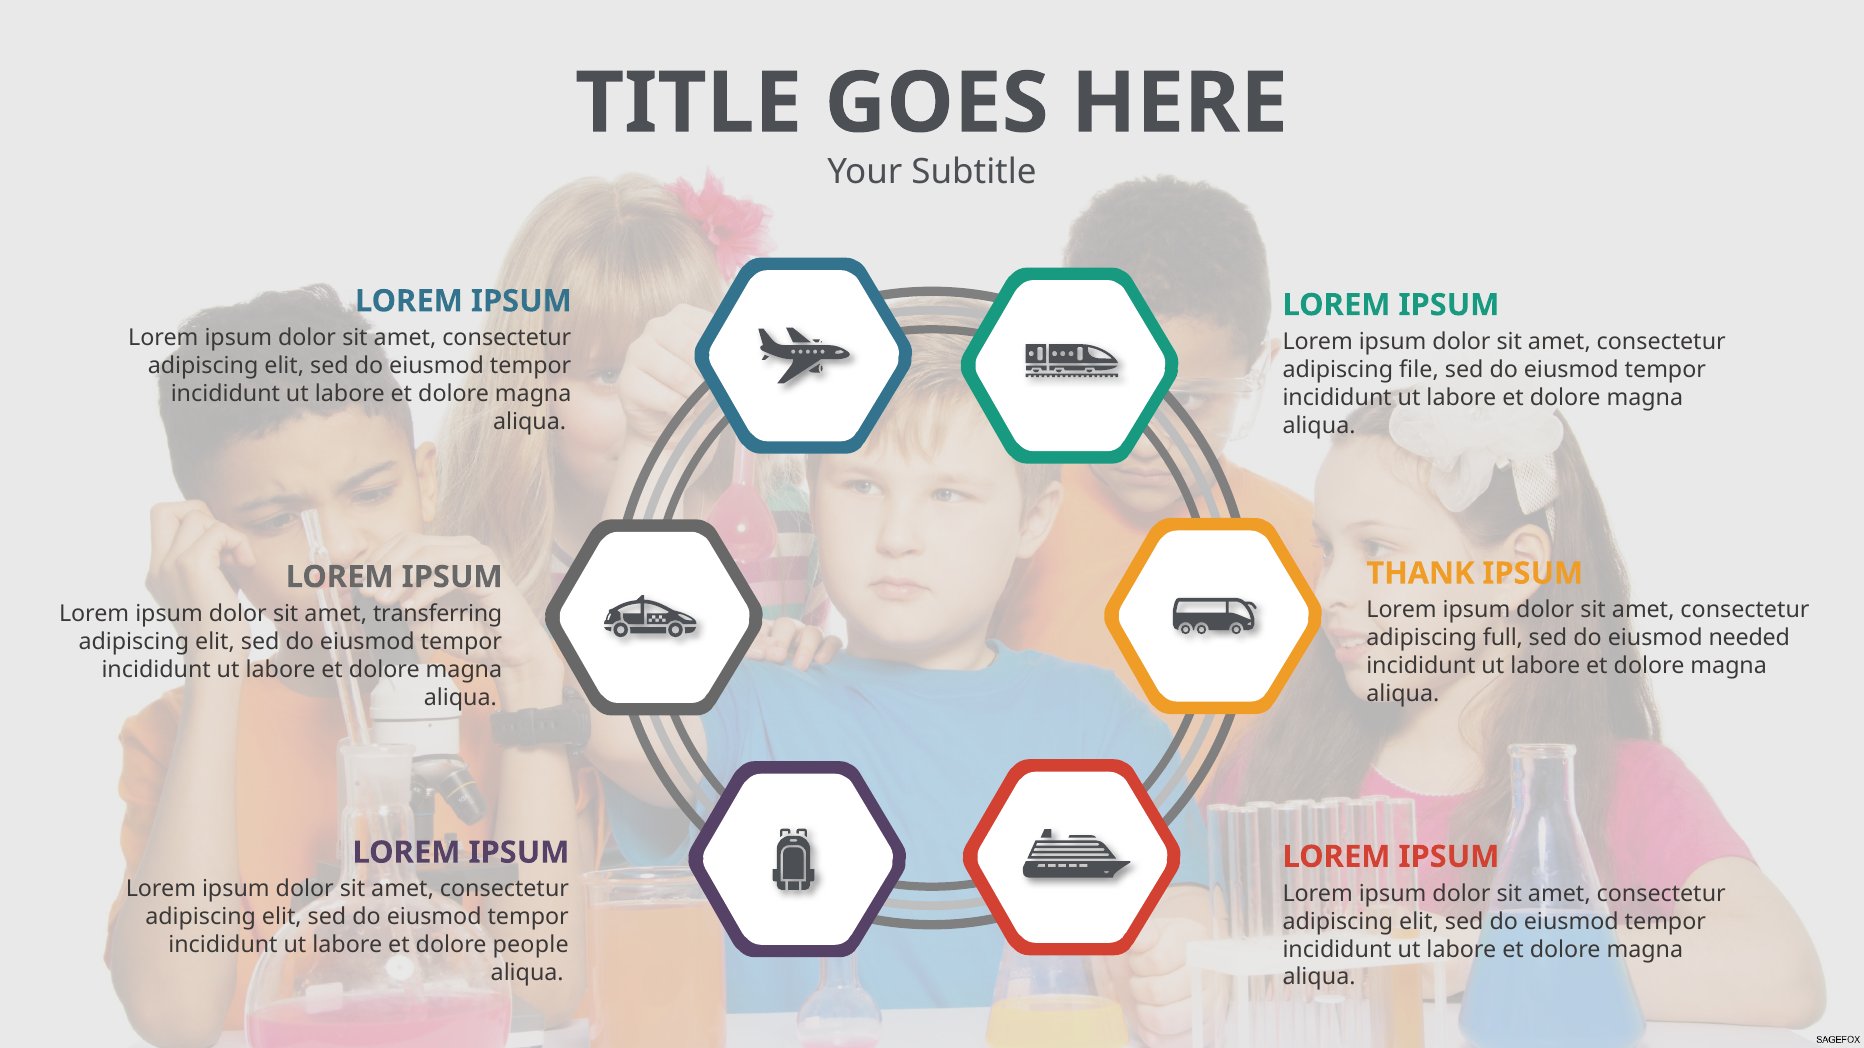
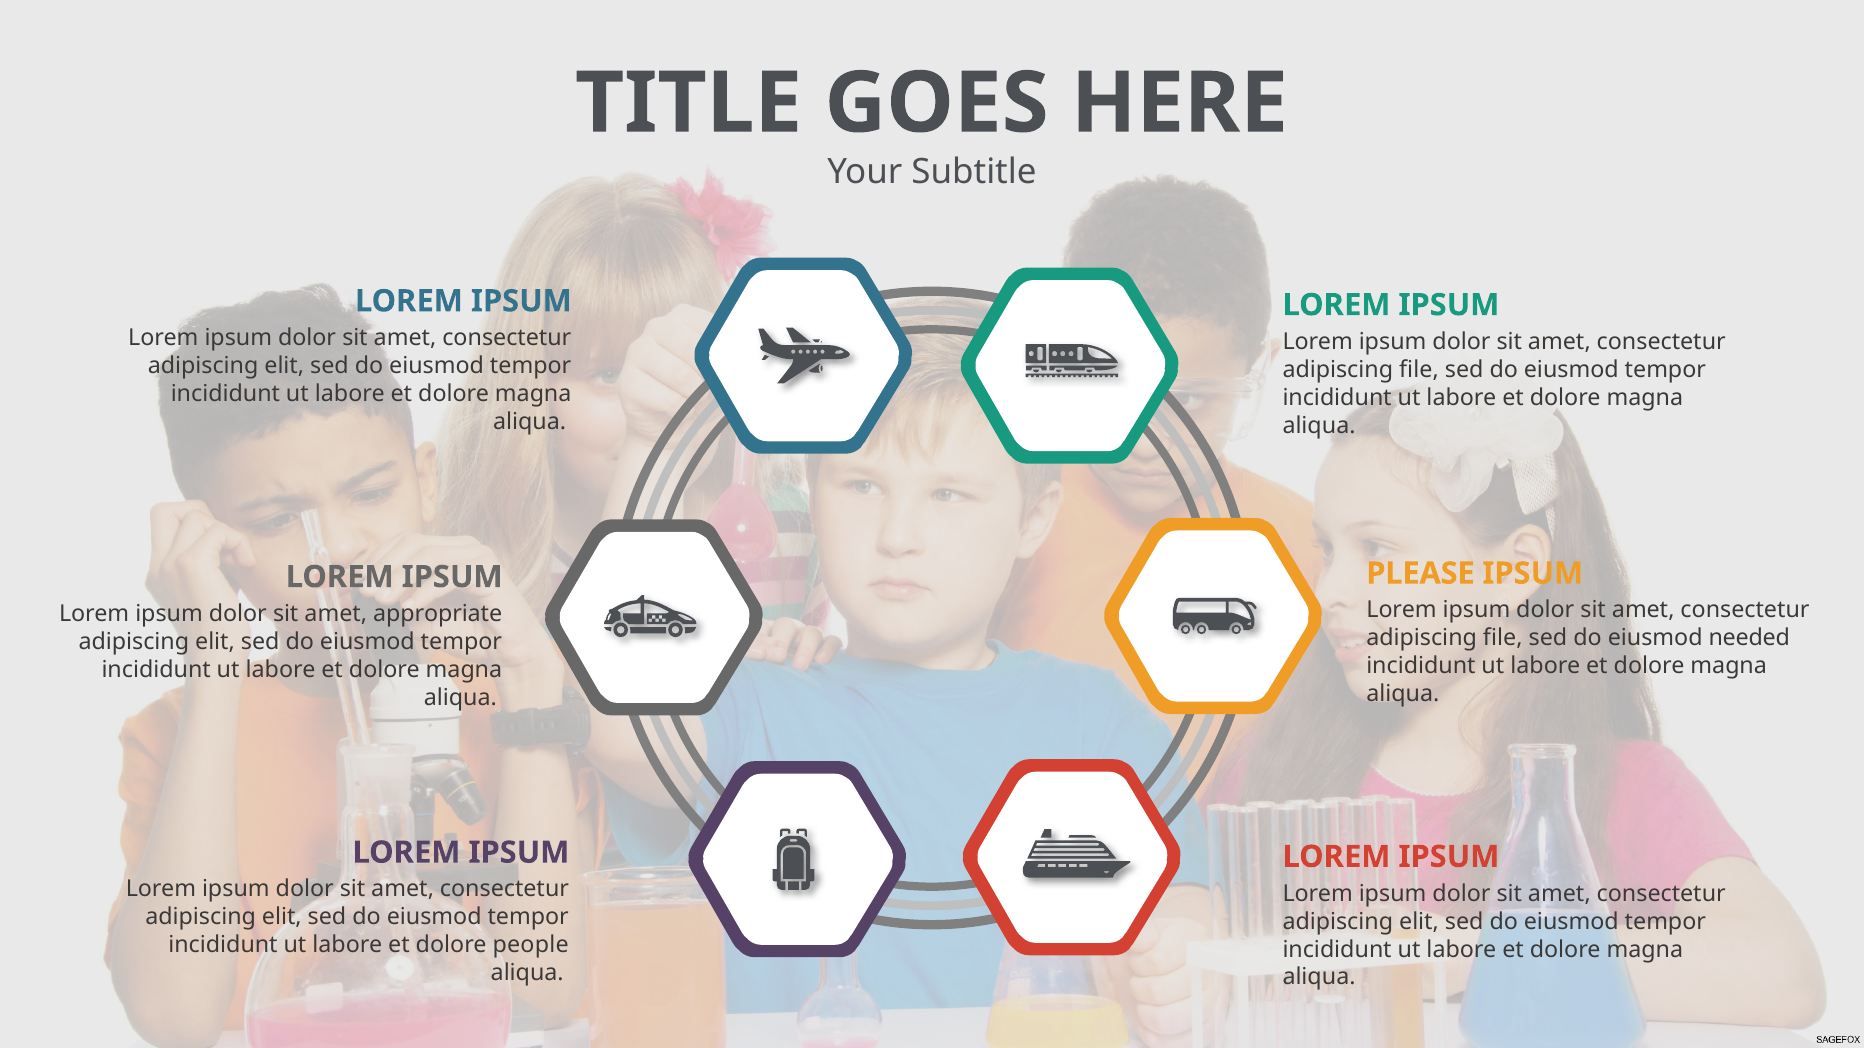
THANK: THANK -> PLEASE (1421, 574)
transferring: transferring -> appropriate (438, 614)
full: full -> file (1503, 638)
